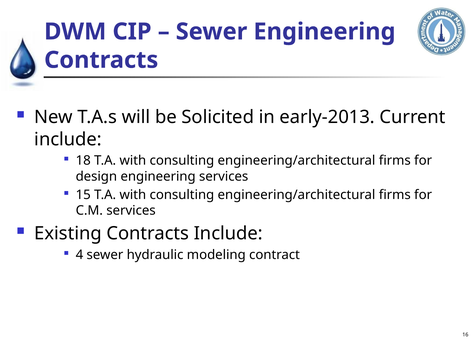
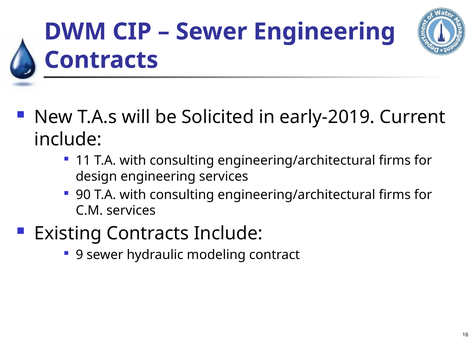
early-2013: early-2013 -> early-2019 (327, 117)
18: 18 -> 11 (83, 160)
15: 15 -> 90 (83, 195)
4: 4 -> 9 (79, 255)
